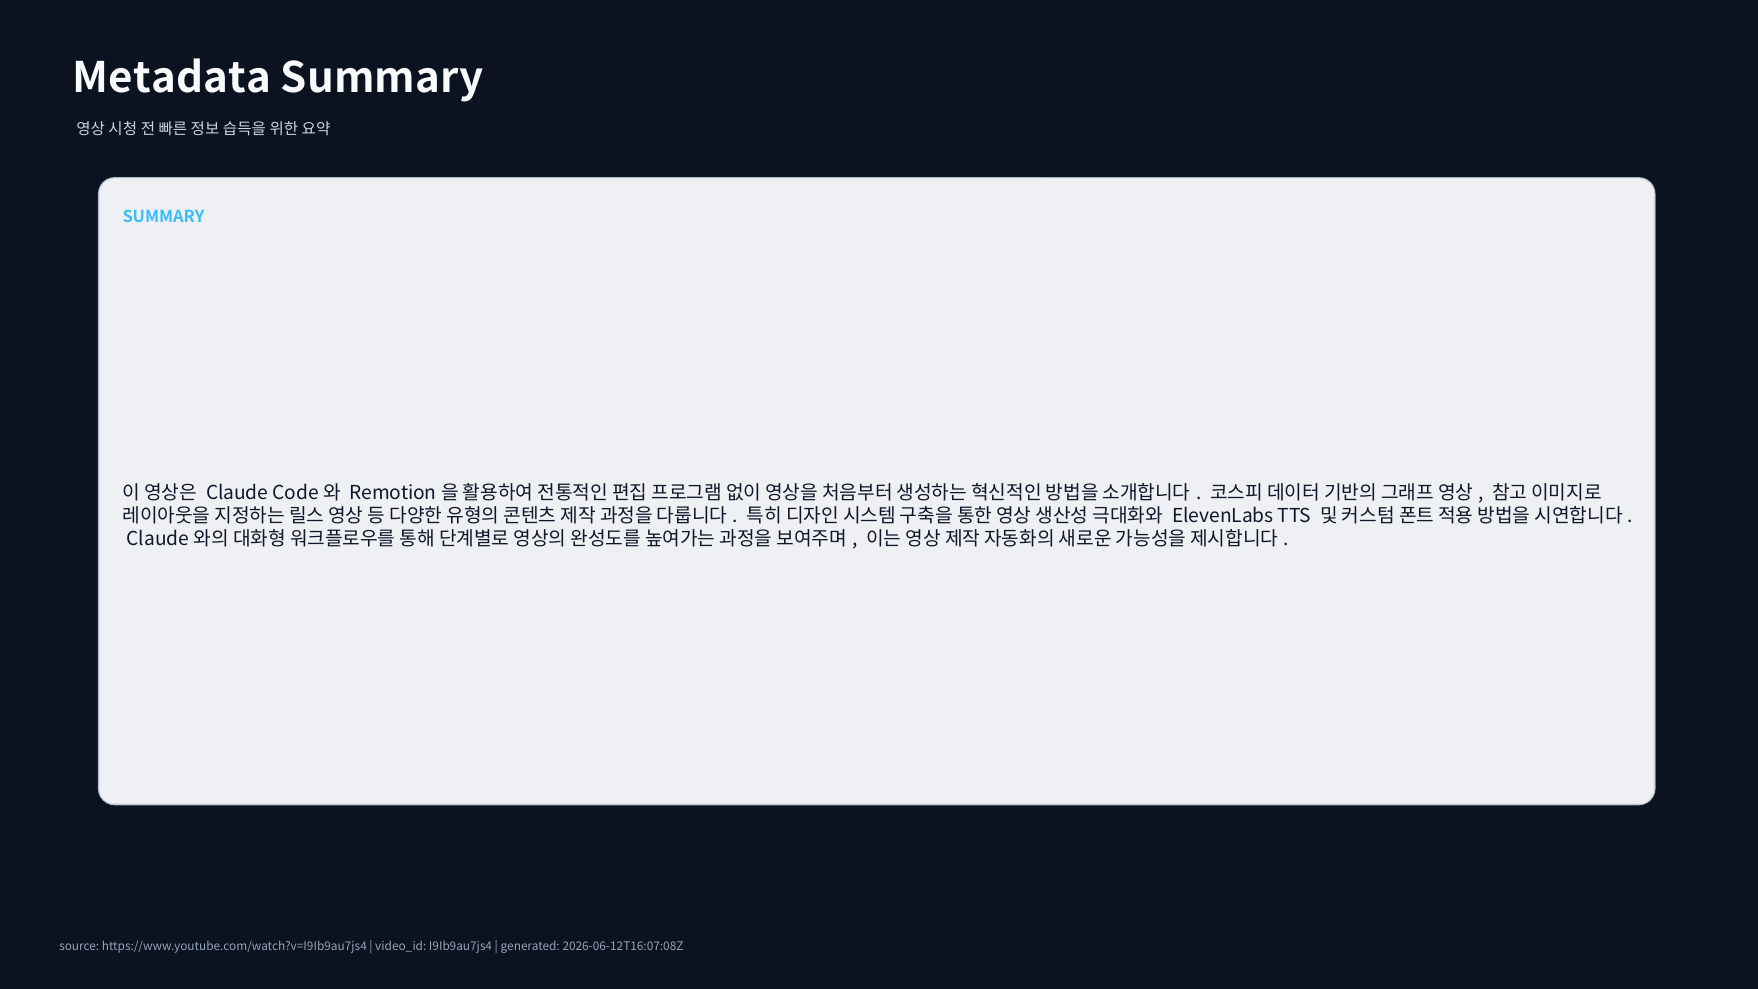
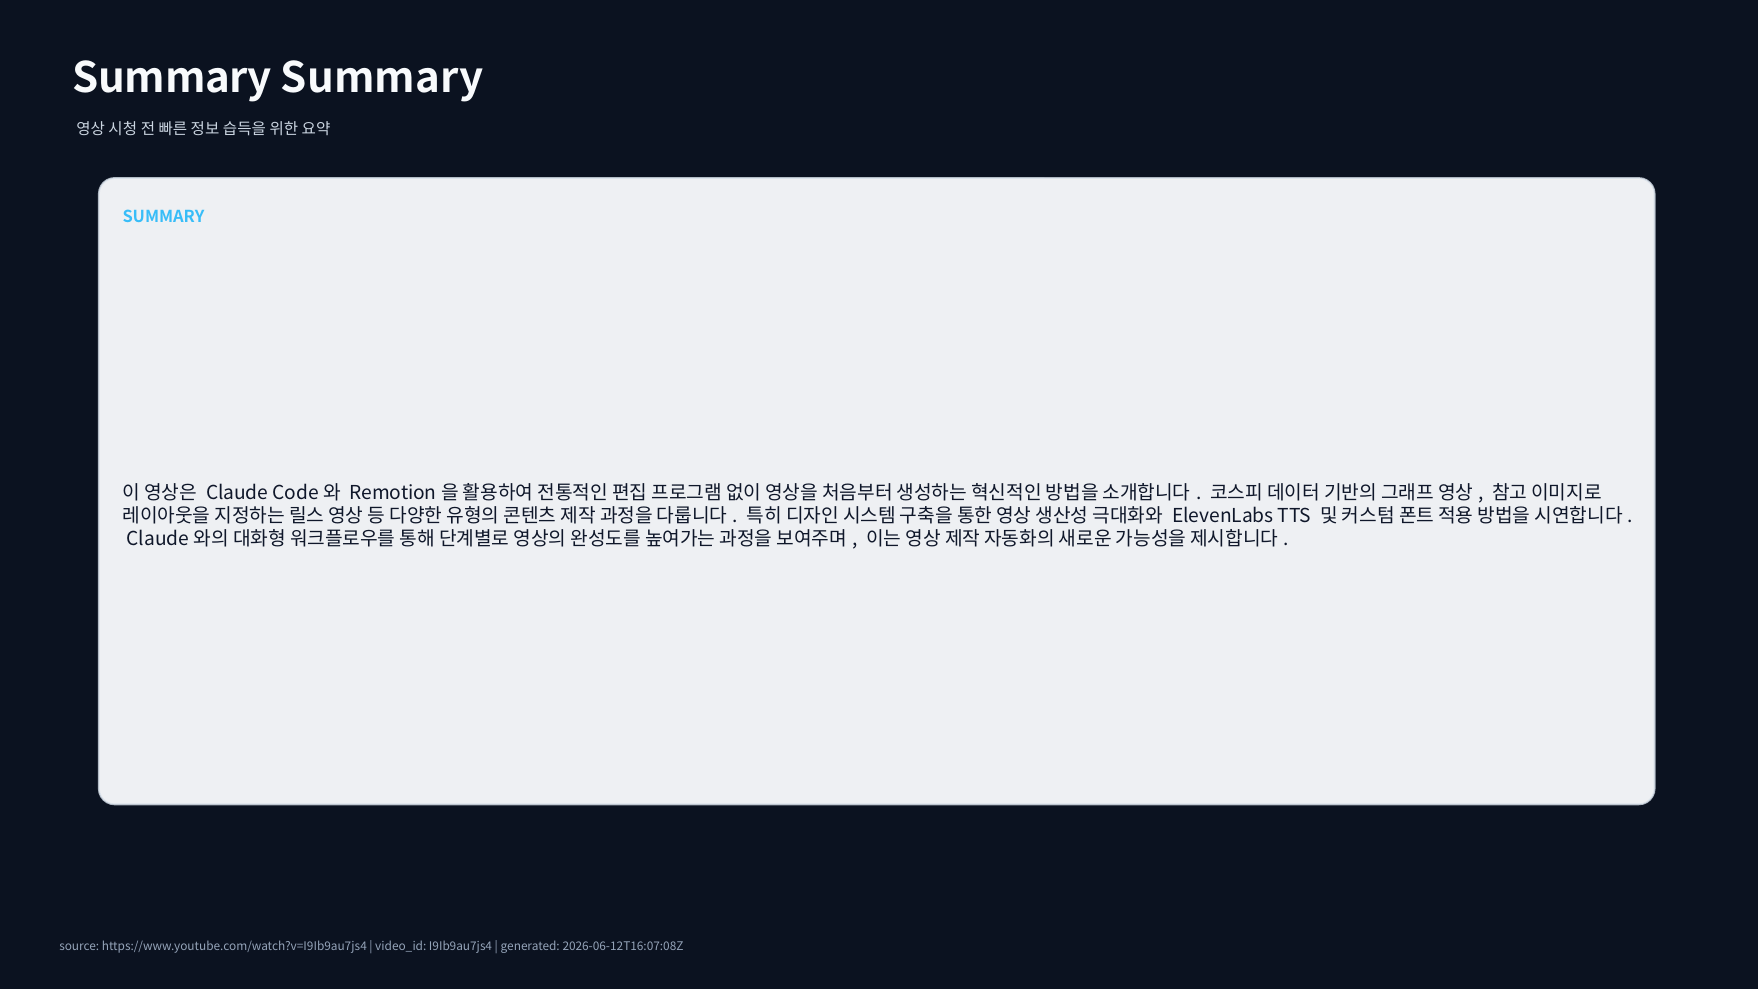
Metadata: Metadata -> Summary (172, 79)
